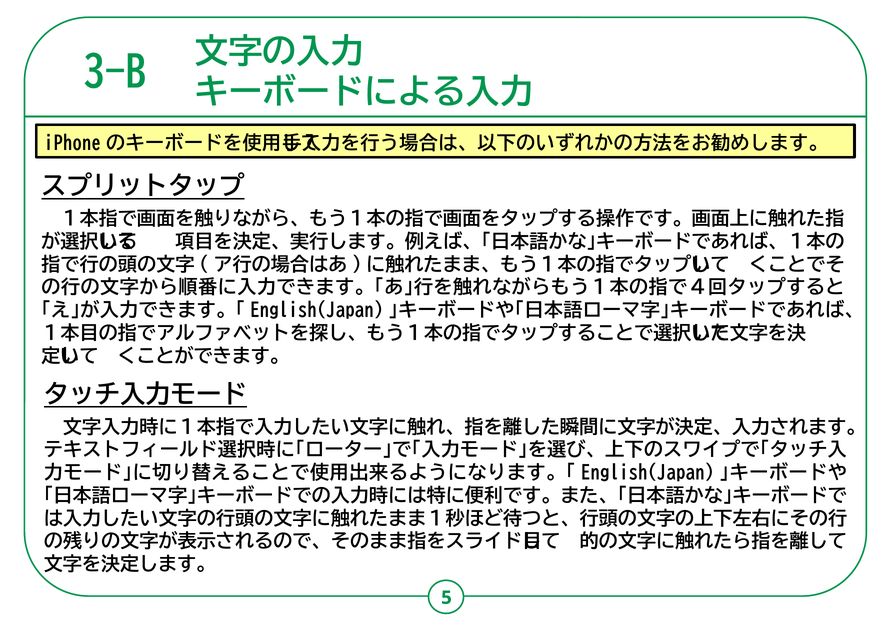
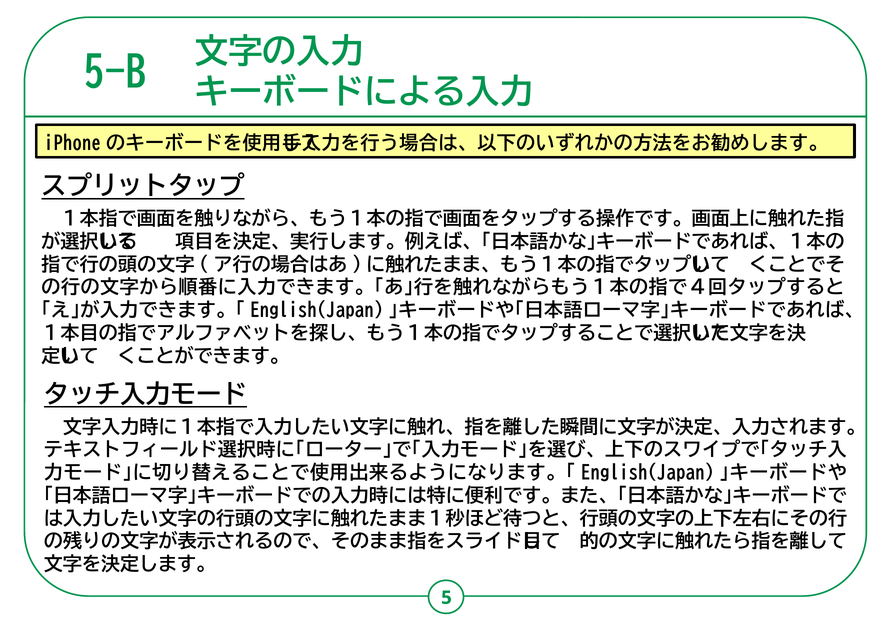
3-B: 3-B -> 5-B (115, 73)
